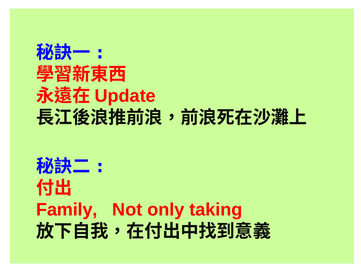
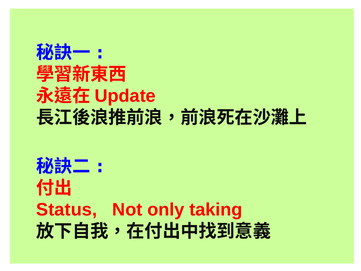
Family: Family -> Status (67, 210)
